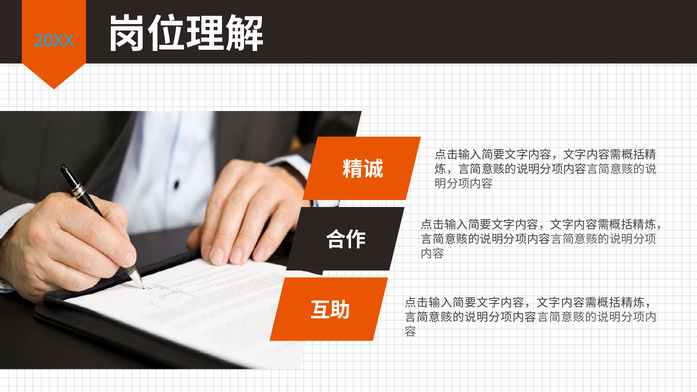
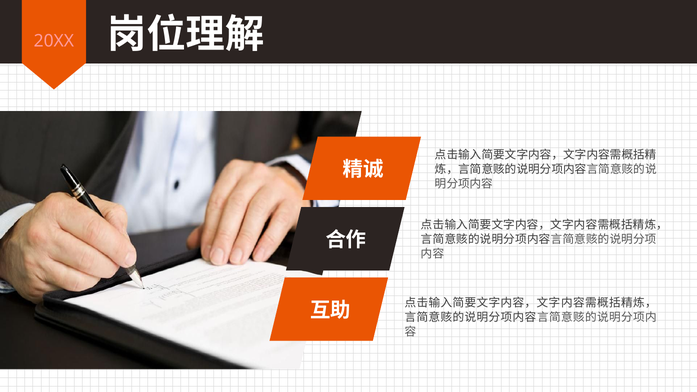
20XX colour: light blue -> pink (54, 41)
